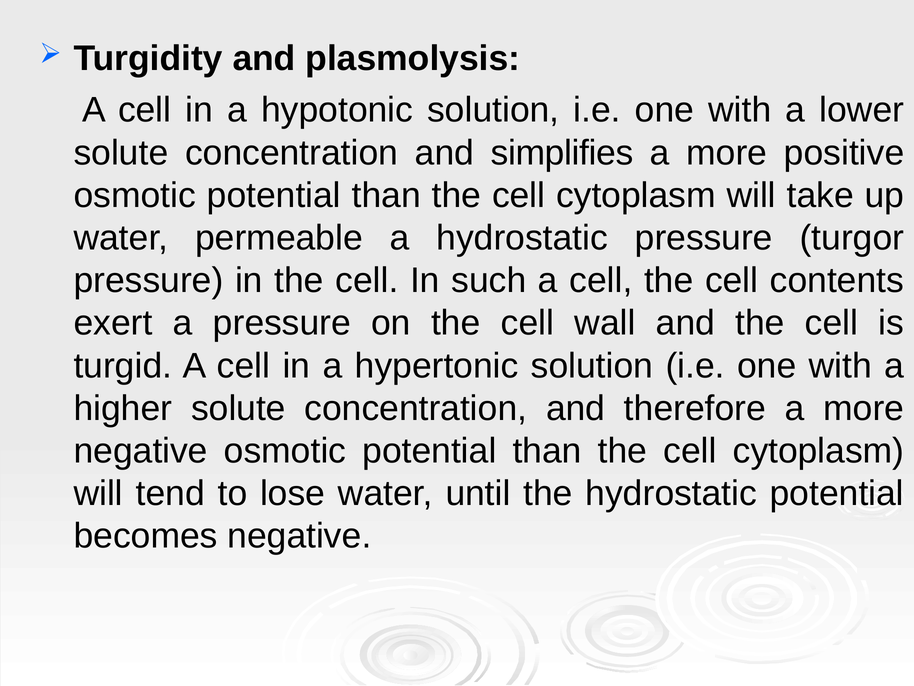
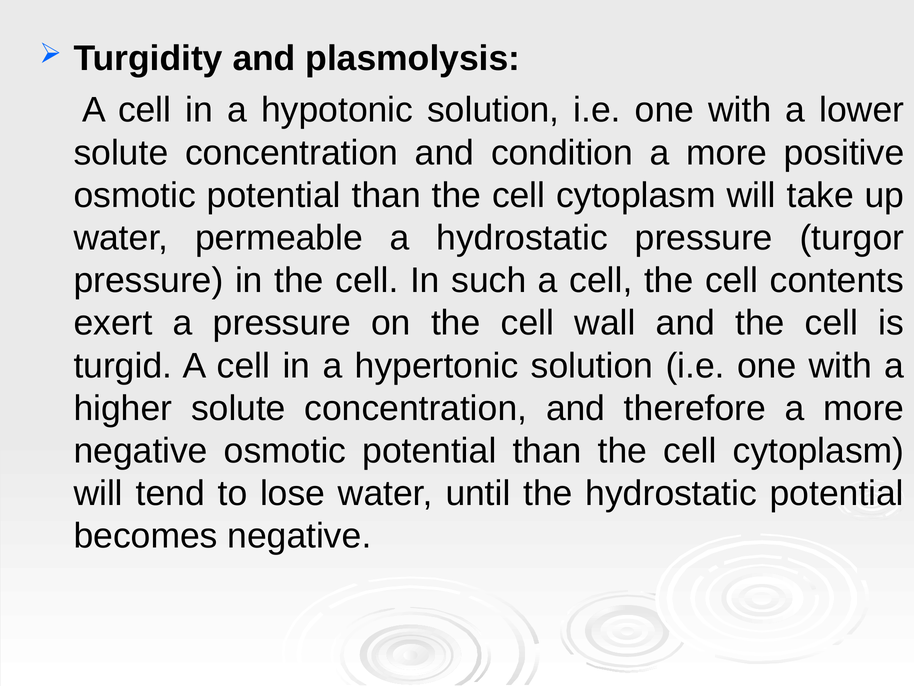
simplifies: simplifies -> condition (562, 153)
